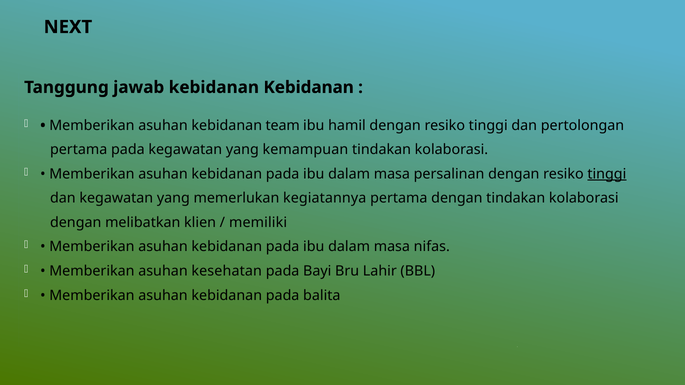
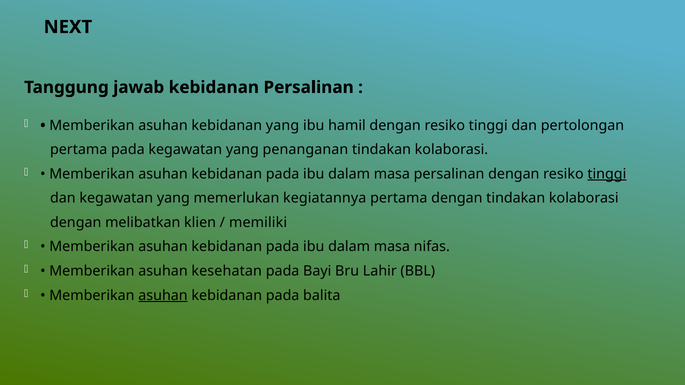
kebidanan Kebidanan: Kebidanan -> Persalinan (309, 87)
kebidanan team: team -> yang (283, 126)
kemampuan: kemampuan -> penanganan (305, 150)
asuhan underline: none -> present (163, 296)
